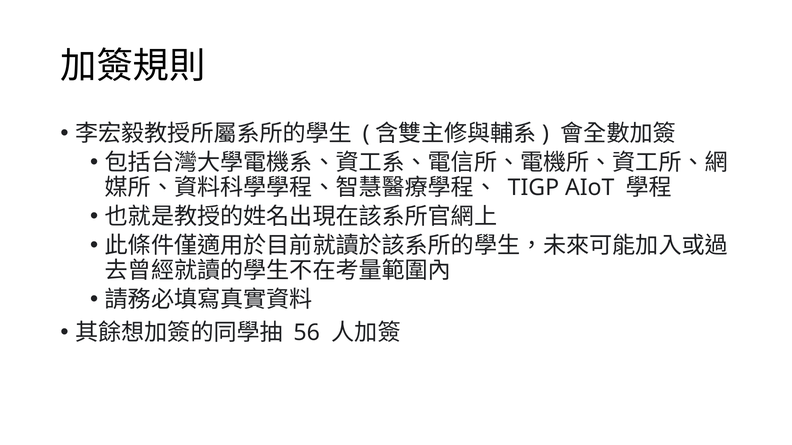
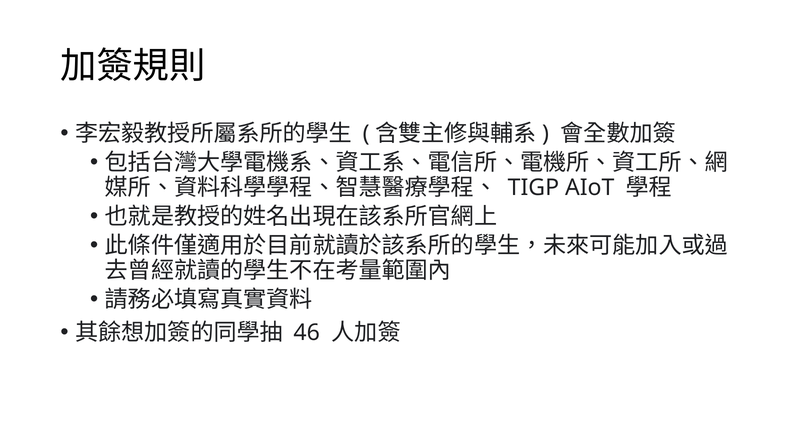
56: 56 -> 46 (307, 333)
